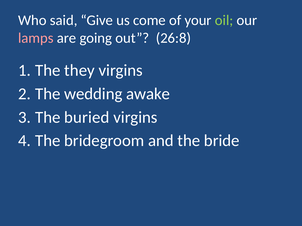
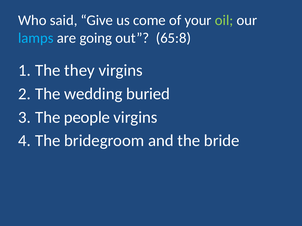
lamps colour: pink -> light blue (36, 38)
26:8: 26:8 -> 65:8 (173, 38)
awake: awake -> buried (148, 94)
buried: buried -> people (87, 118)
